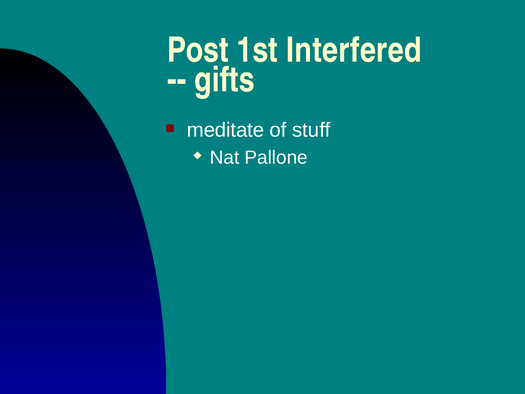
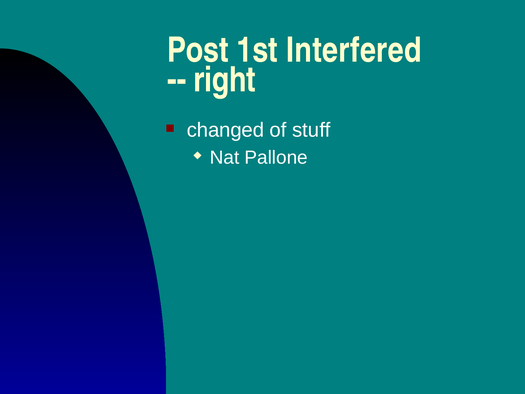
gifts: gifts -> right (225, 80)
meditate: meditate -> changed (225, 130)
